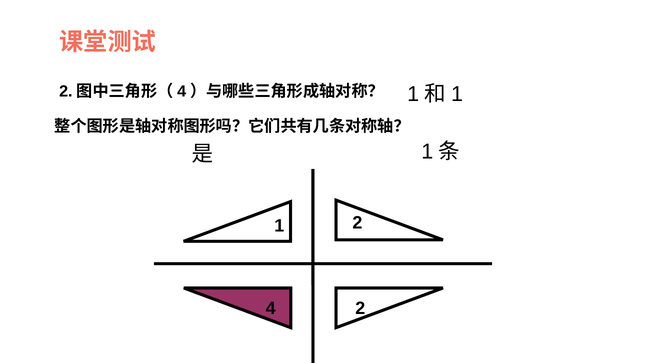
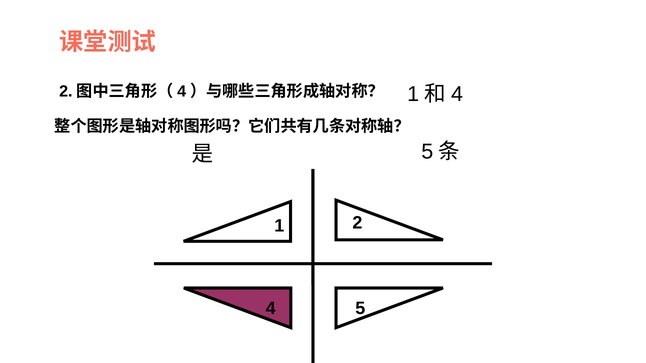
1: 1 -> 4 (457, 94)
1: 1 -> 5 (427, 152)
4 2: 2 -> 5 (360, 309)
